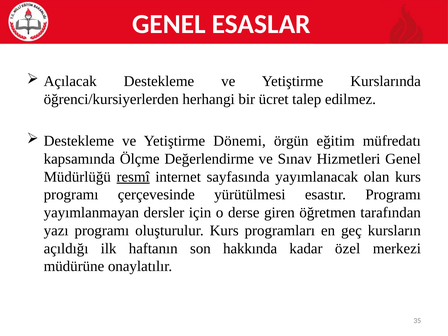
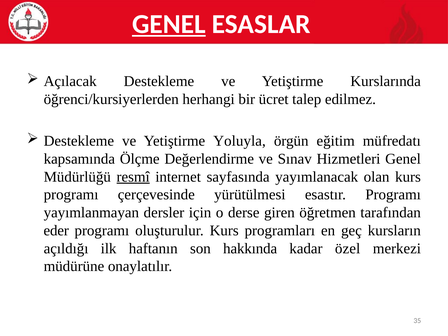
GENEL underline: none -> present (169, 24)
Dönemi: Dönemi -> Yoluyla (240, 141)
yazı: yazı -> eder (56, 231)
